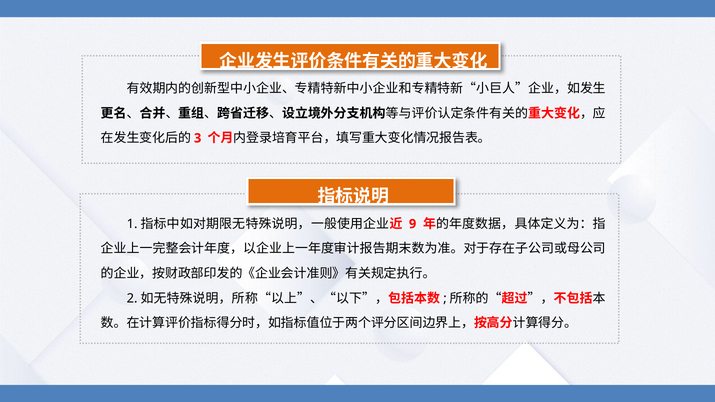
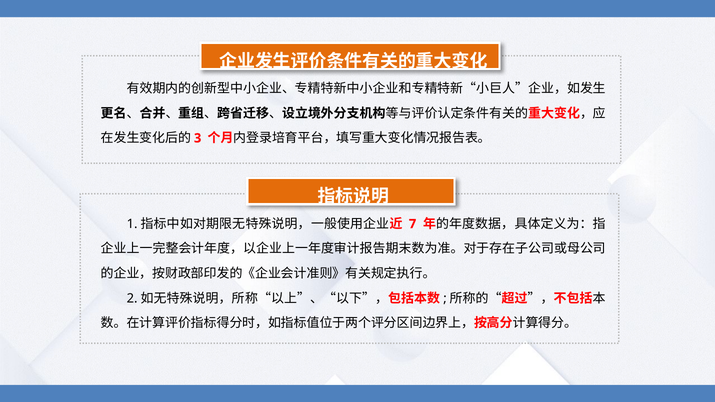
9: 9 -> 7 (413, 224)
